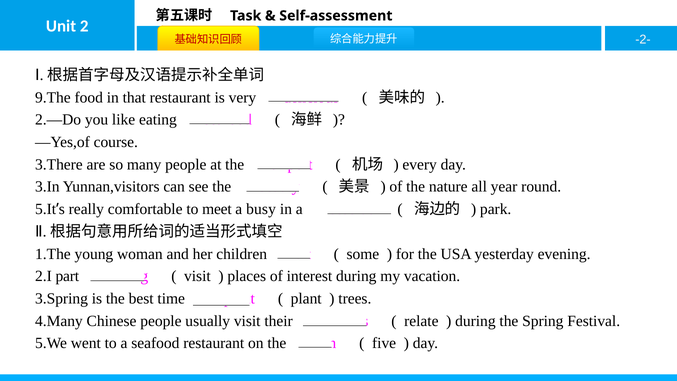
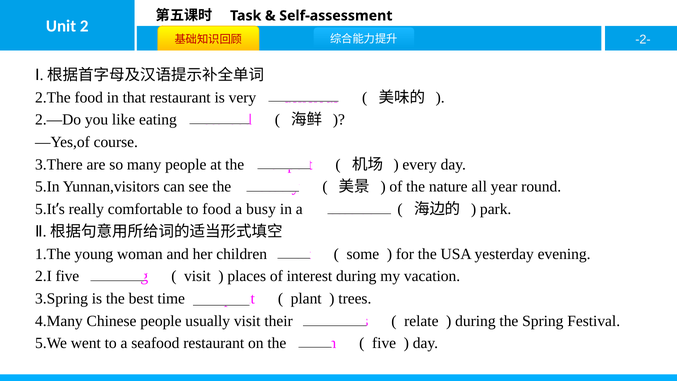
9.The: 9.The -> 2.The (53, 97)
3.In: 3.In -> 5.In (47, 187)
to meet: meet -> food (217, 209)
2.I part: part -> five (67, 276)
